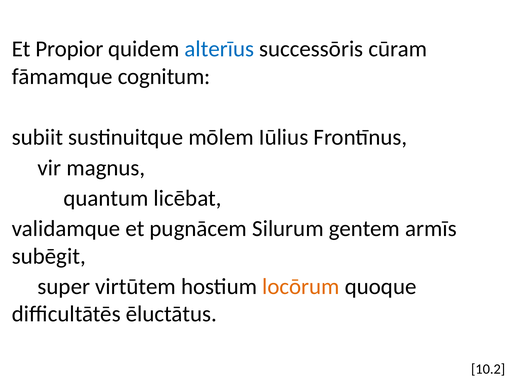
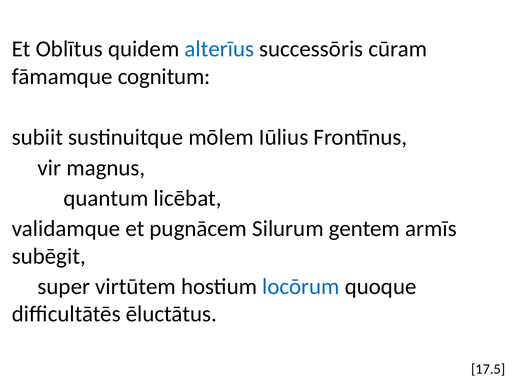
Propior: Propior -> Oblītus (69, 49)
locōrum colour: orange -> blue (301, 286)
10.2: 10.2 -> 17.5 (488, 369)
